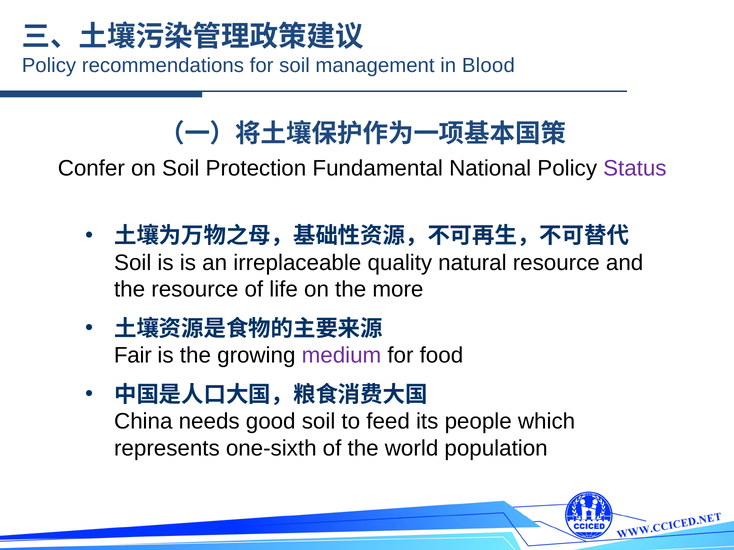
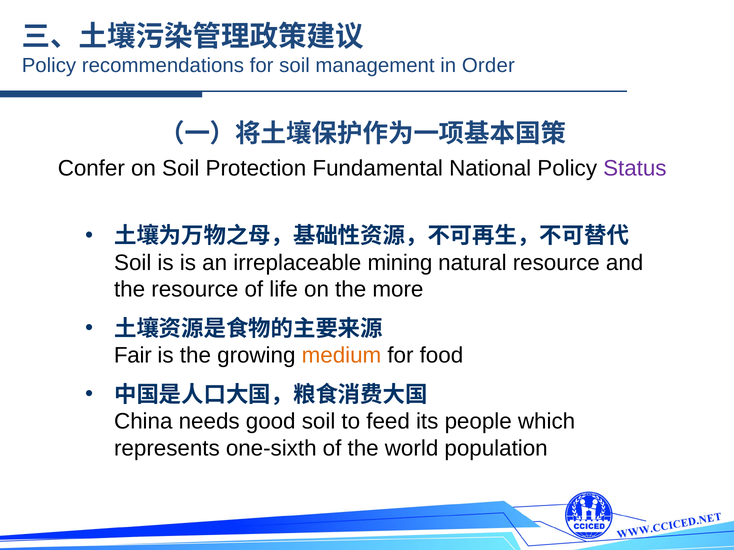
Blood: Blood -> Order (488, 65)
quality: quality -> mining (400, 263)
medium colour: purple -> orange (341, 356)
